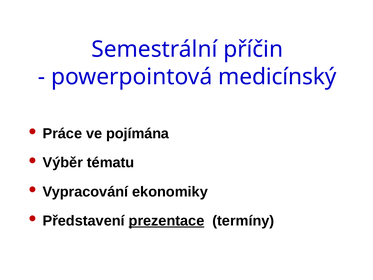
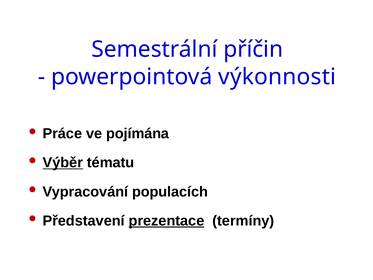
medicínský: medicínský -> výkonnosti (277, 77)
Výběr underline: none -> present (63, 163)
ekonomiky: ekonomiky -> populacích (170, 192)
